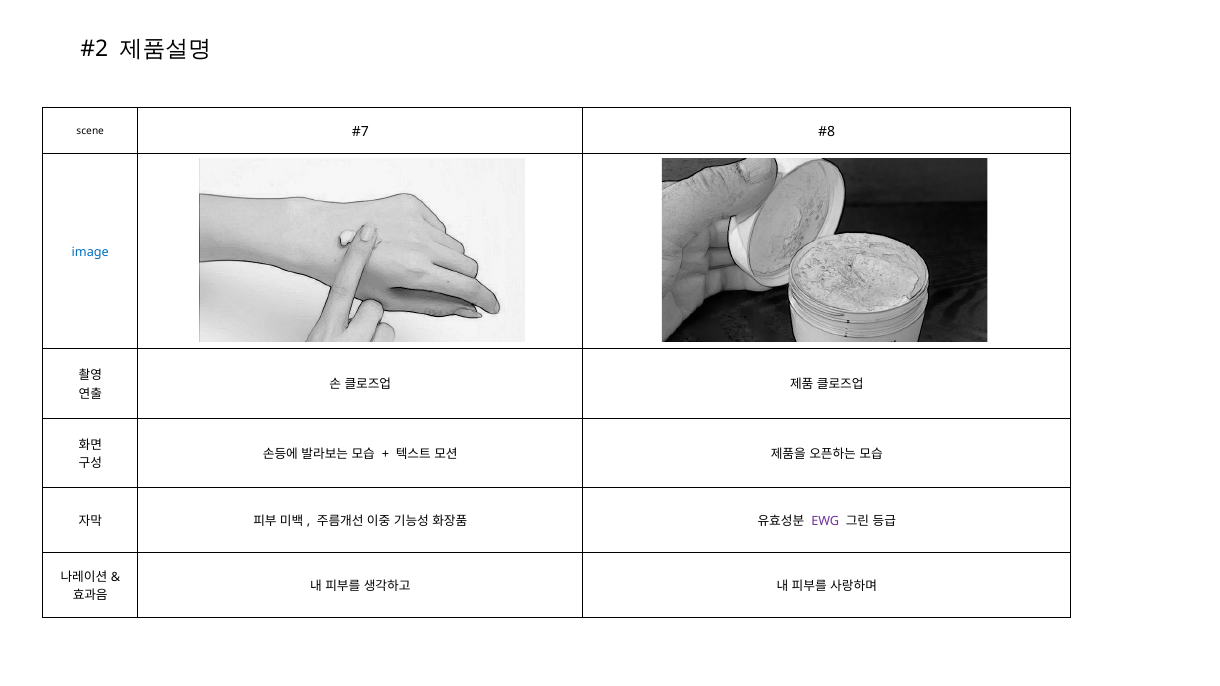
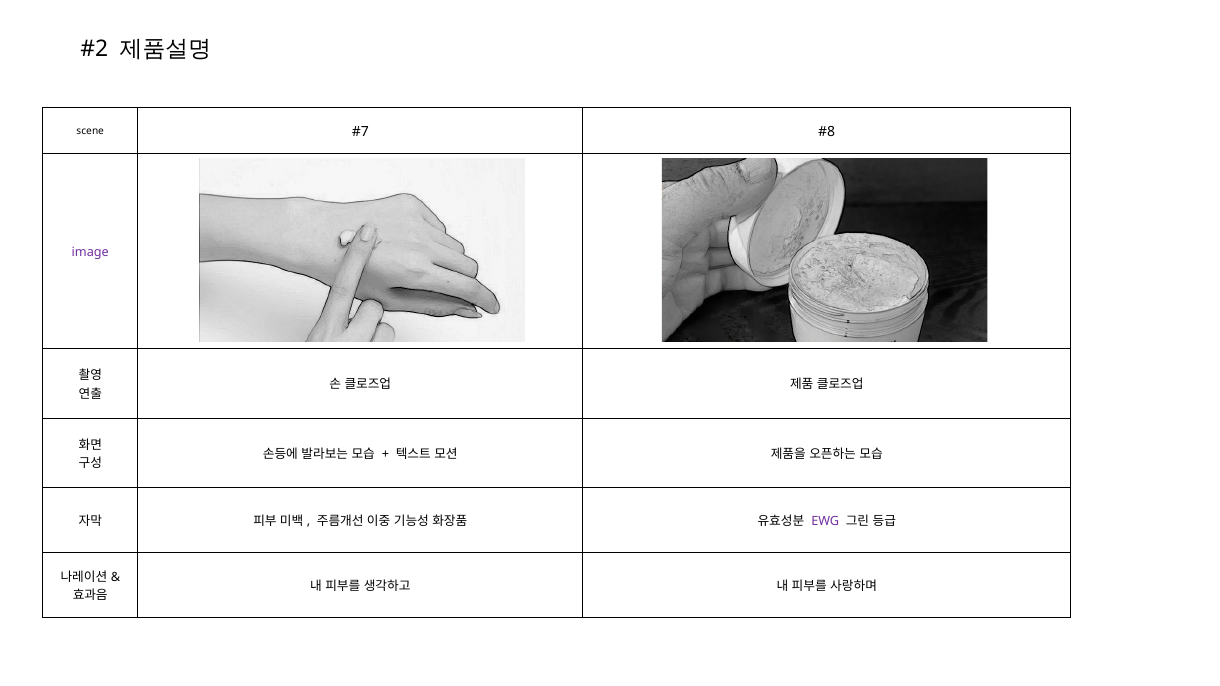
image colour: blue -> purple (90, 252)
